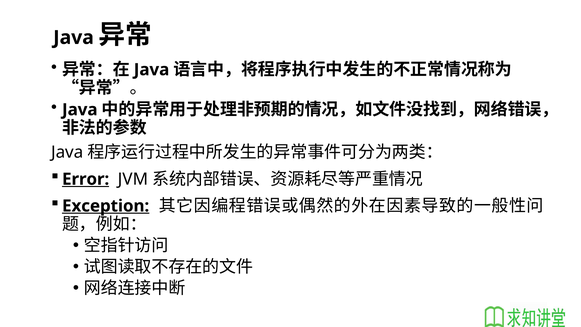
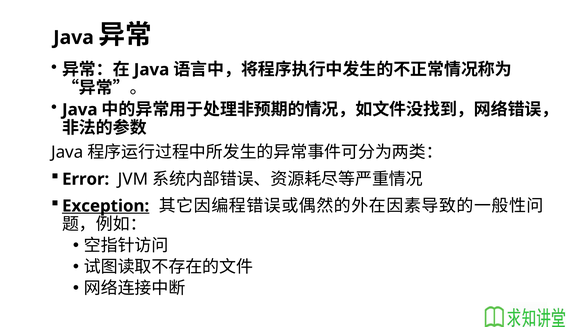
Error underline: present -> none (86, 179)
